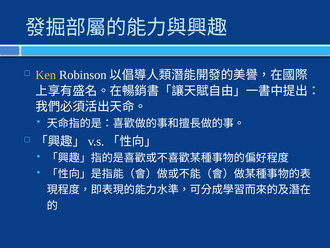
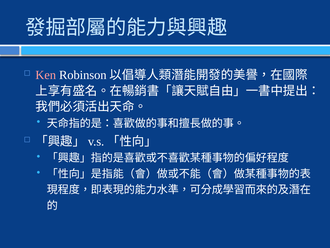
Ken colour: yellow -> pink (46, 75)
